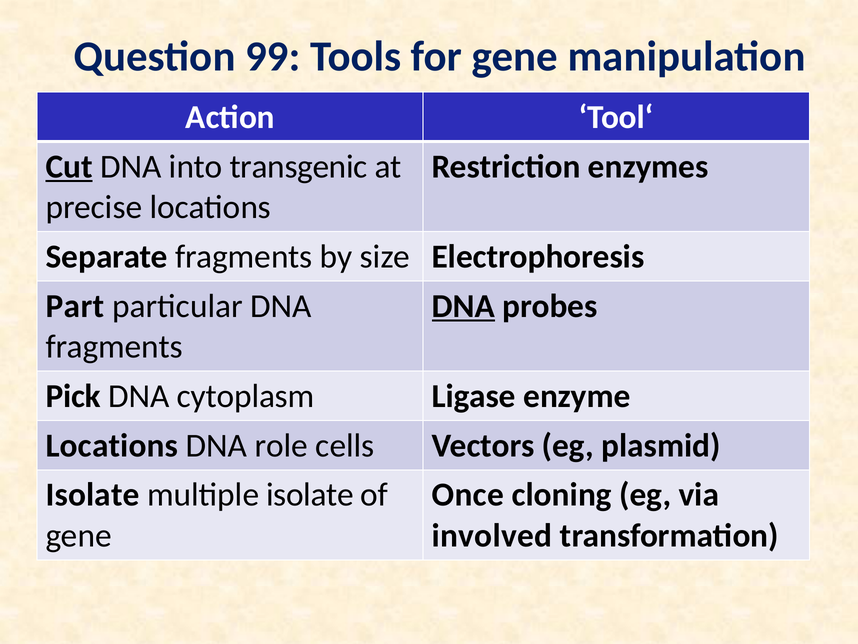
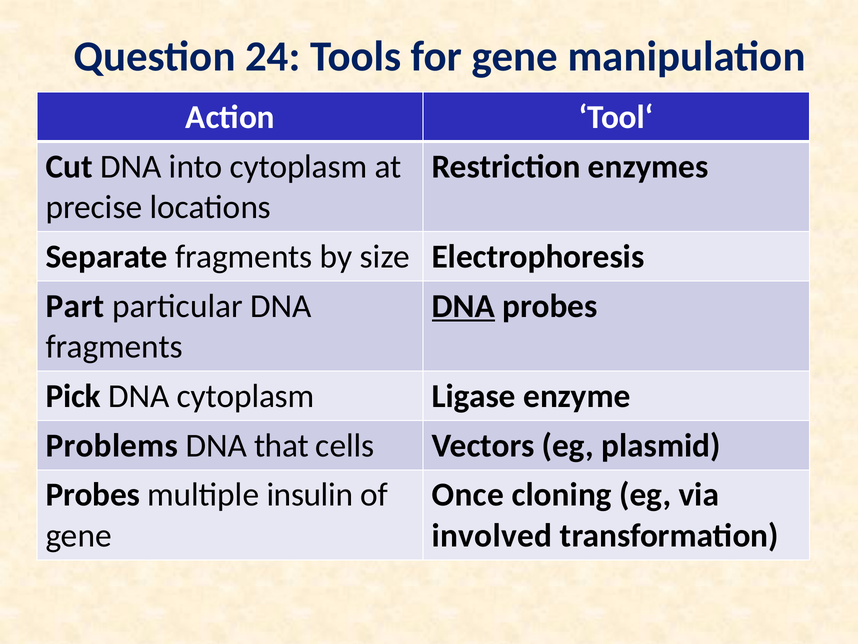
99: 99 -> 24 (273, 57)
Cut underline: present -> none (69, 166)
into transgenic: transgenic -> cytoplasm (298, 166)
Locations: Locations -> Problems (112, 445)
role: role -> that (281, 445)
Isolate: Isolate -> Probes (93, 494)
multiple isolate: isolate -> insulin (310, 494)
